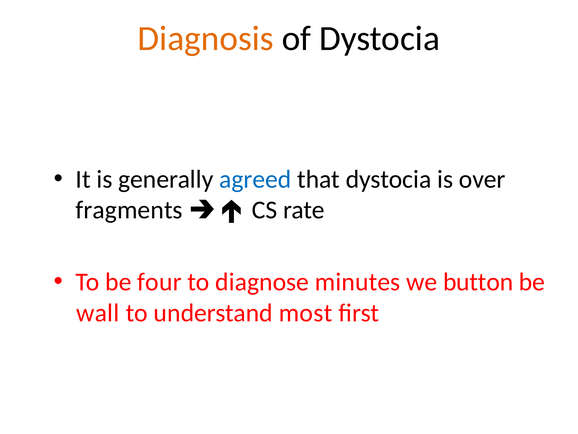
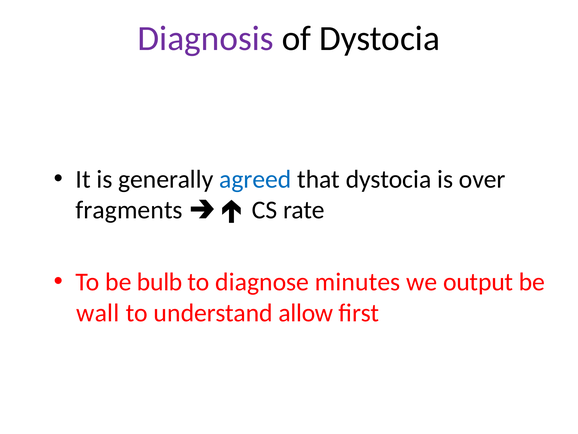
Diagnosis colour: orange -> purple (206, 39)
four: four -> bulb (160, 282)
button: button -> output (478, 282)
most: most -> allow (306, 313)
